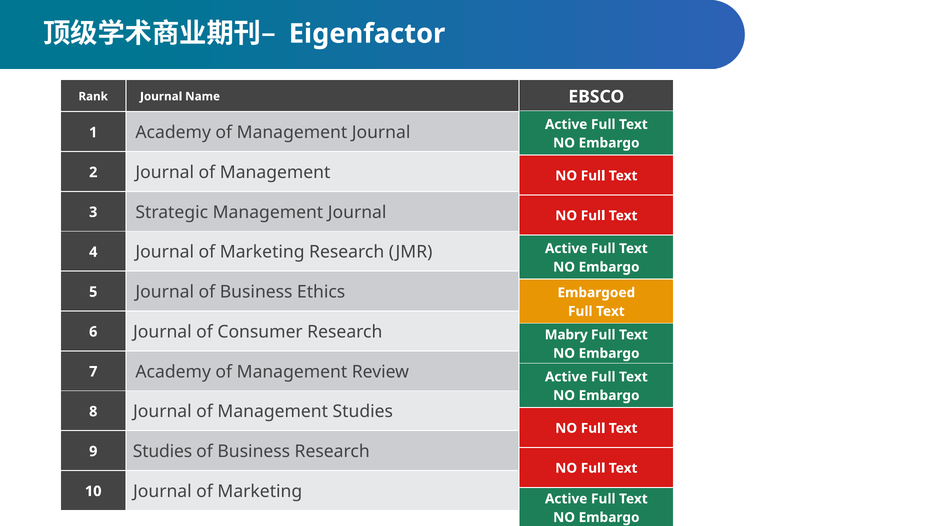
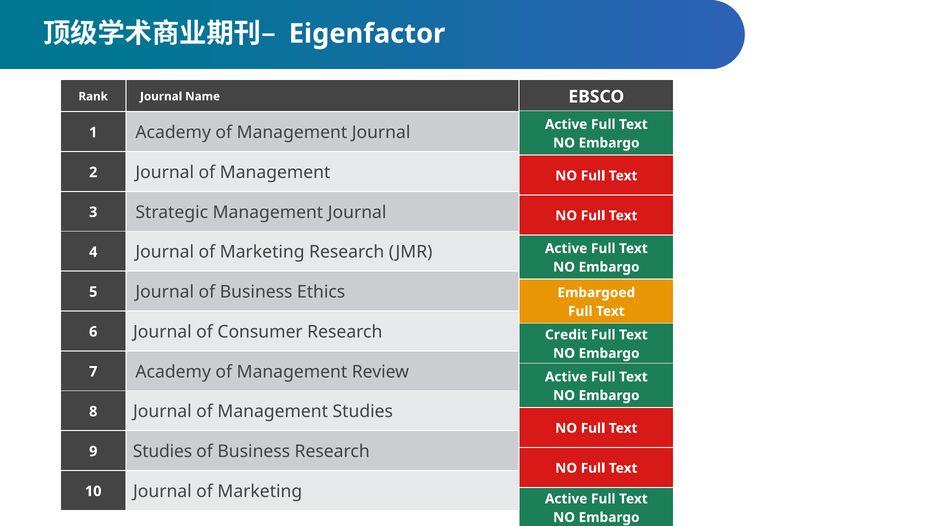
Mabry: Mabry -> Credit (566, 335)
